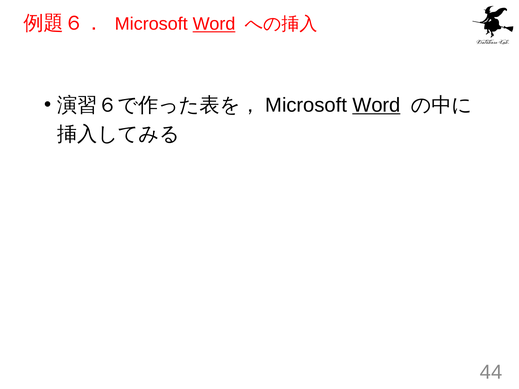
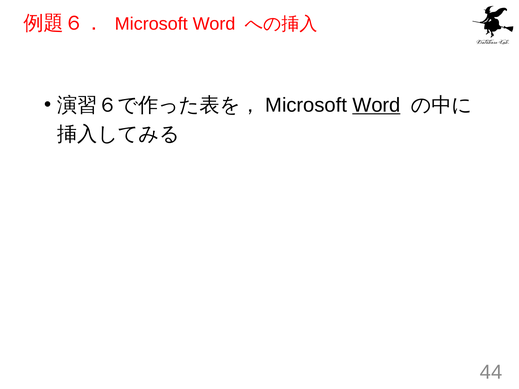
Word underline: present -> none (214, 24)
